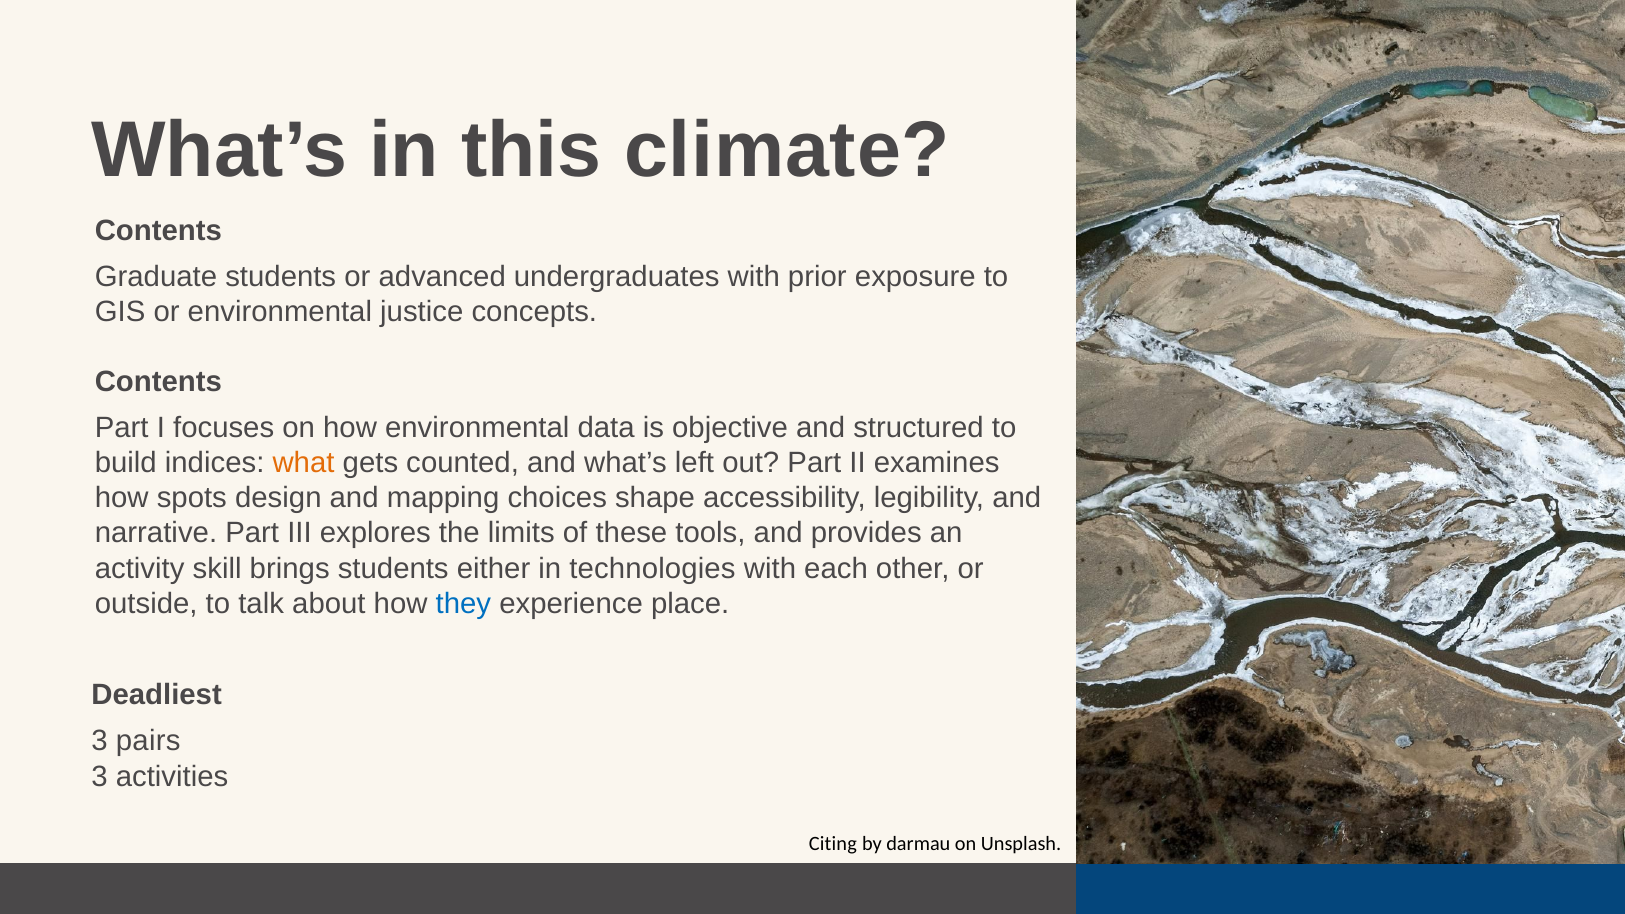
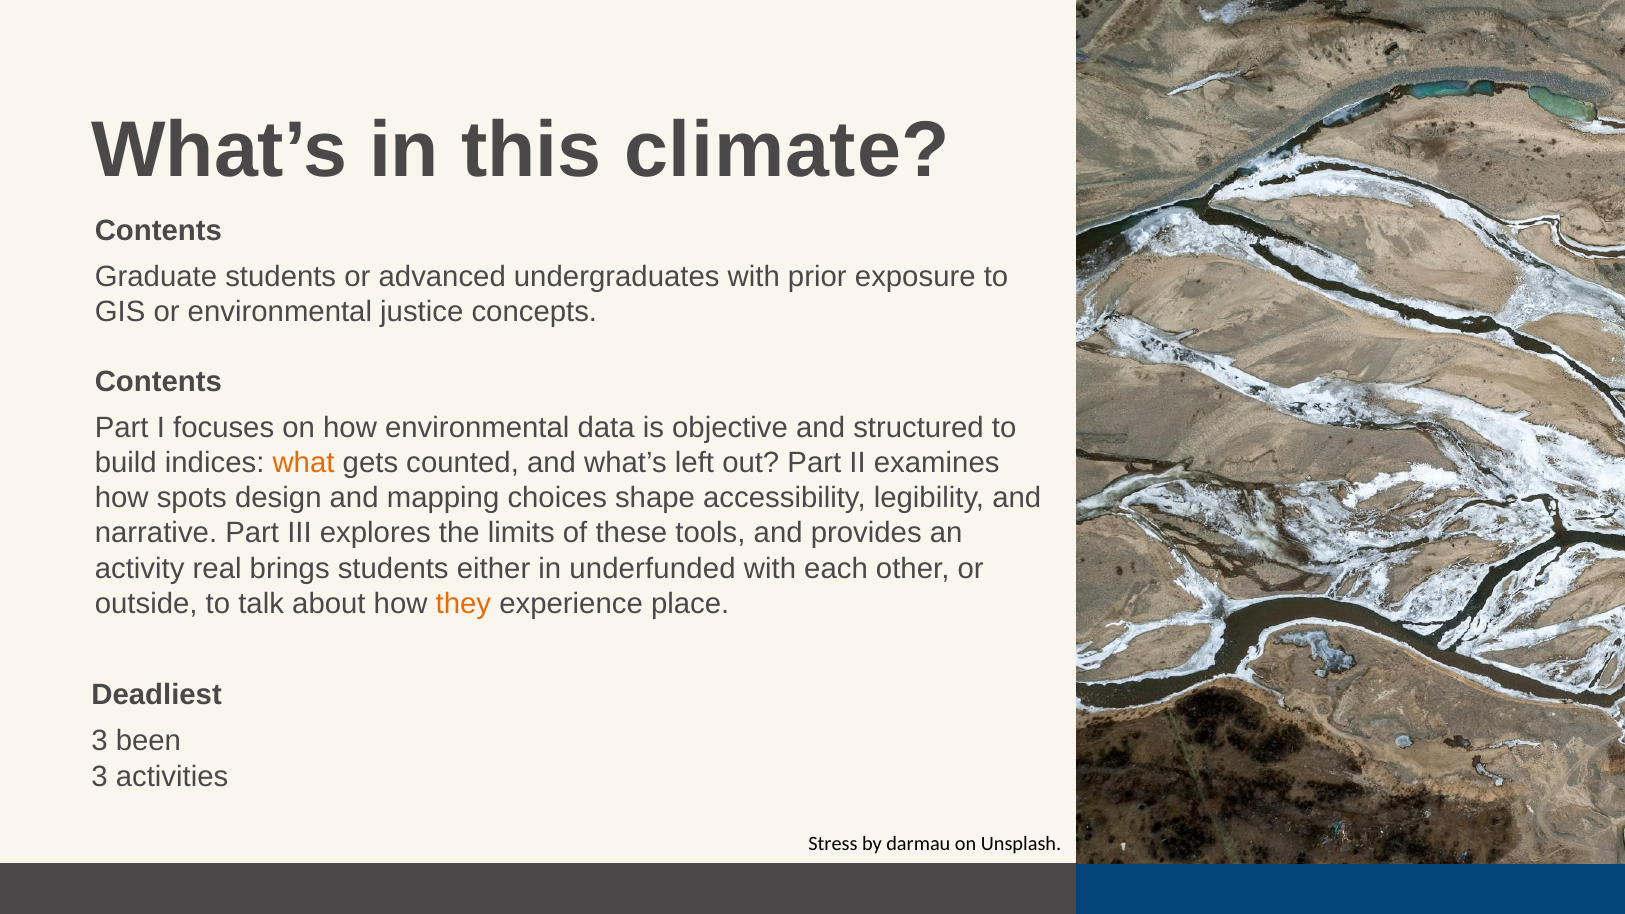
skill: skill -> real (217, 568)
technologies: technologies -> underfunded (652, 568)
they colour: blue -> orange (463, 604)
pairs: pairs -> been (148, 741)
Citing: Citing -> Stress (833, 844)
